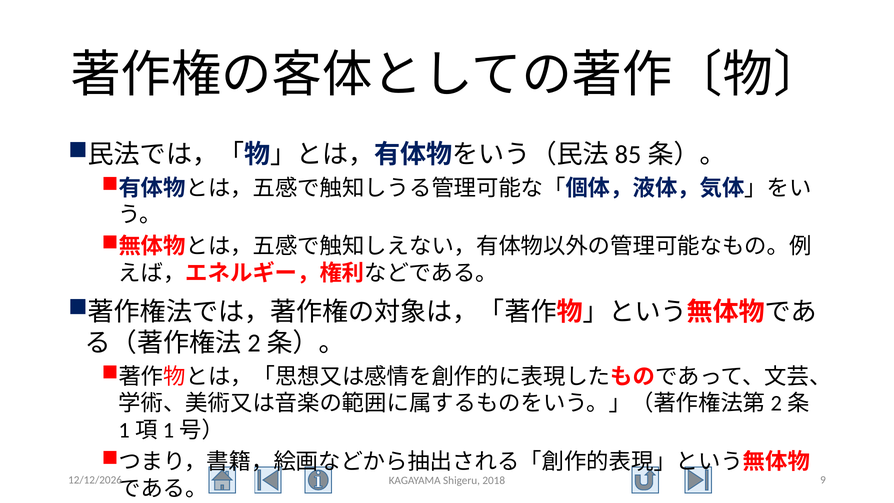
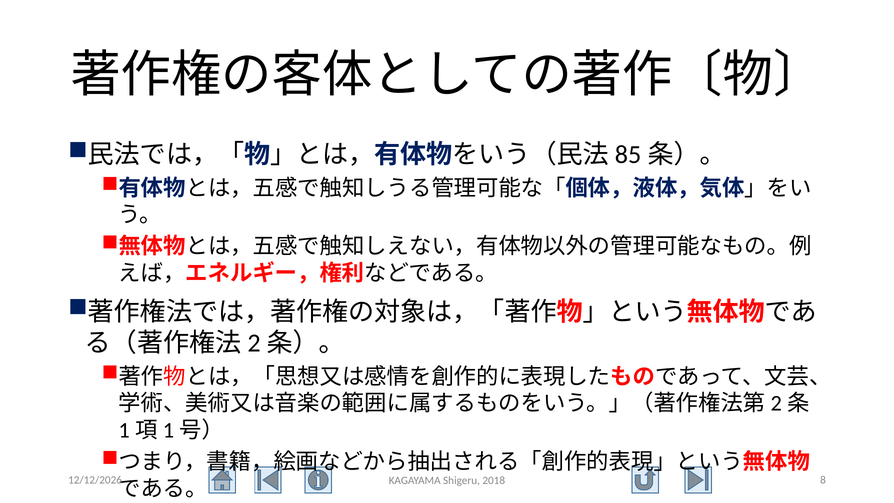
9: 9 -> 8 (823, 480)
